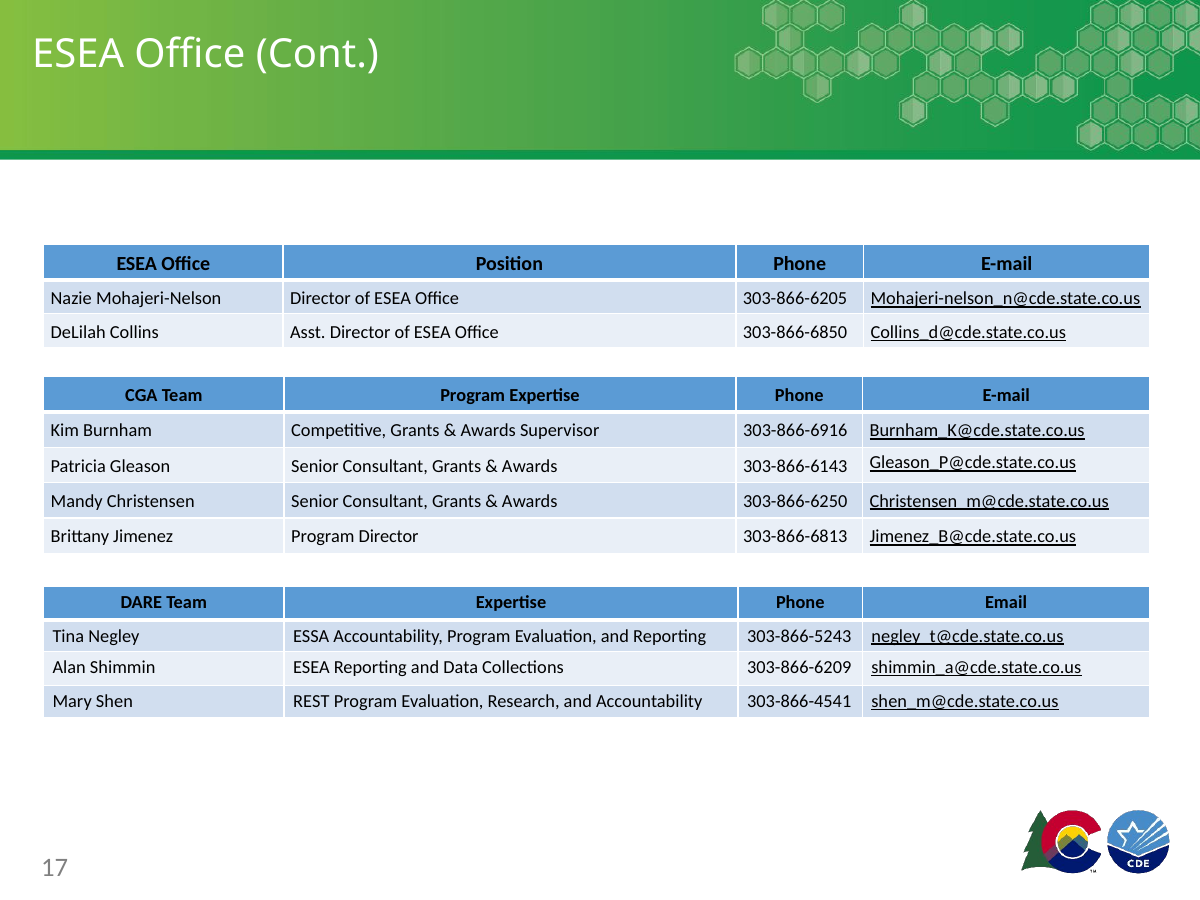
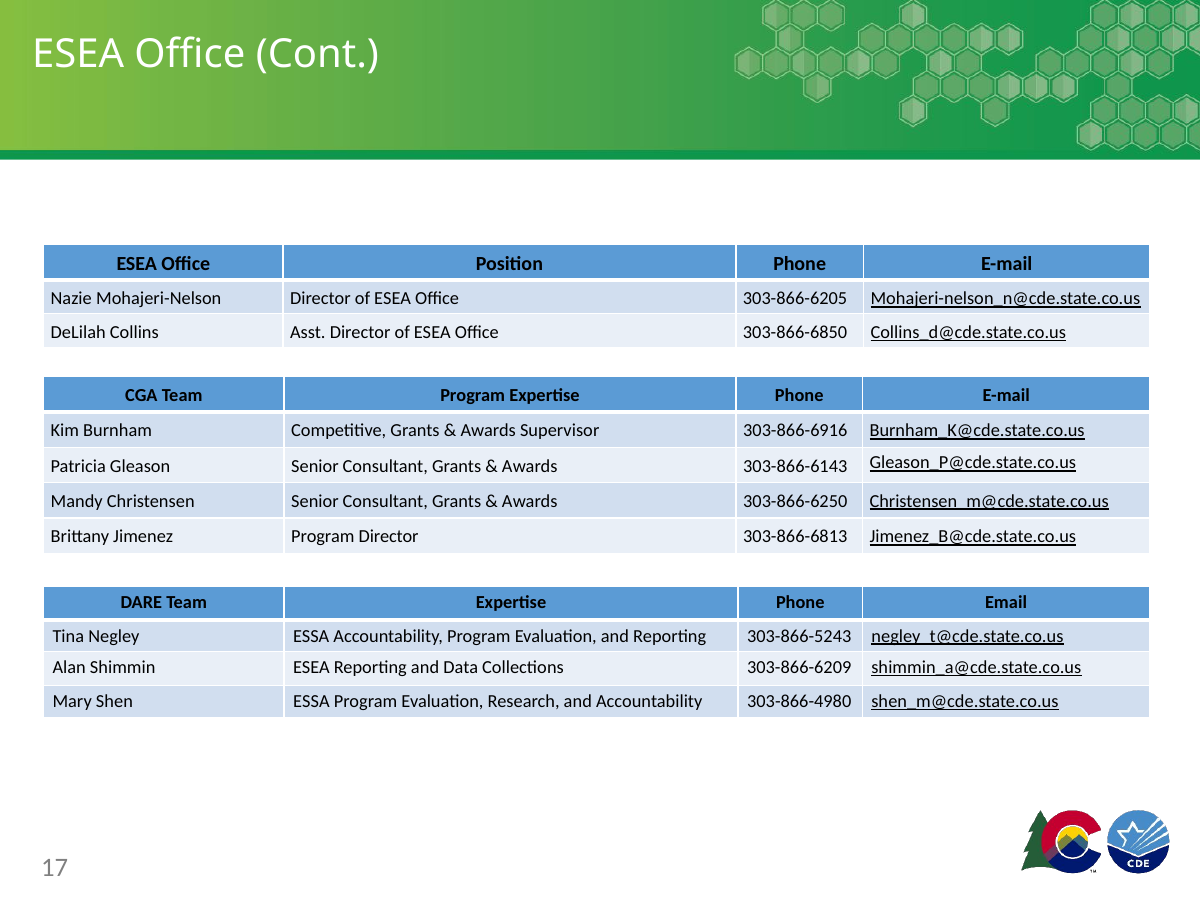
Shen REST: REST -> ESSA (311, 702)
303-866-4541: 303-866-4541 -> 303-866-4980 (799, 702)
